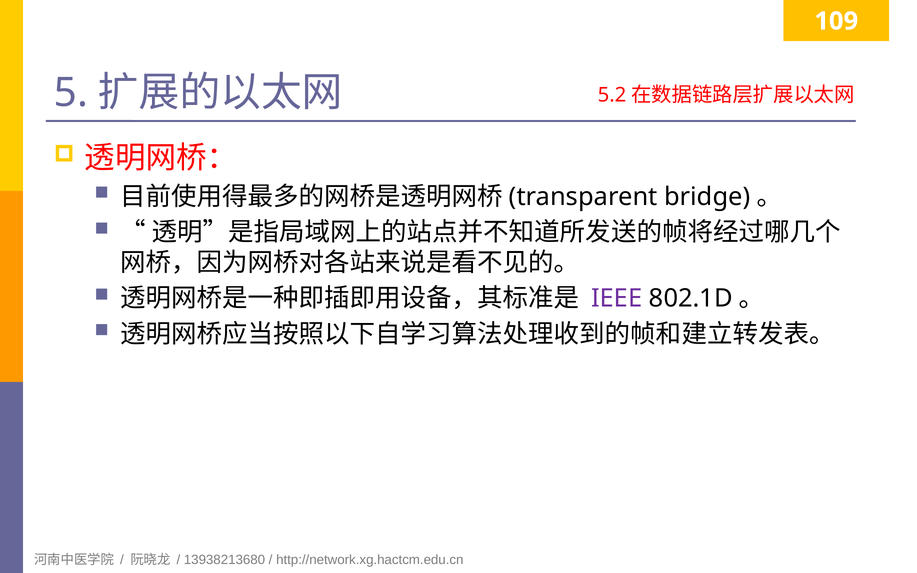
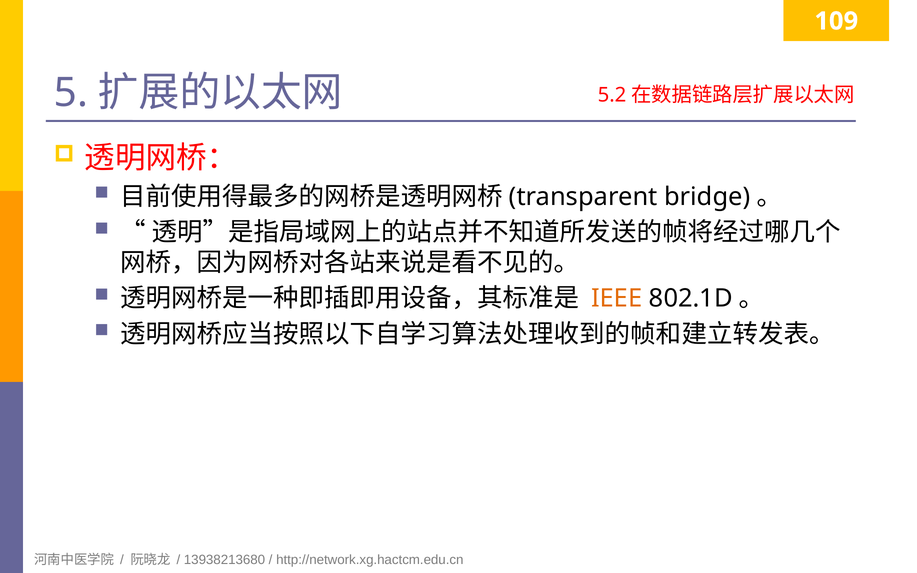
IEEE colour: purple -> orange (617, 299)
